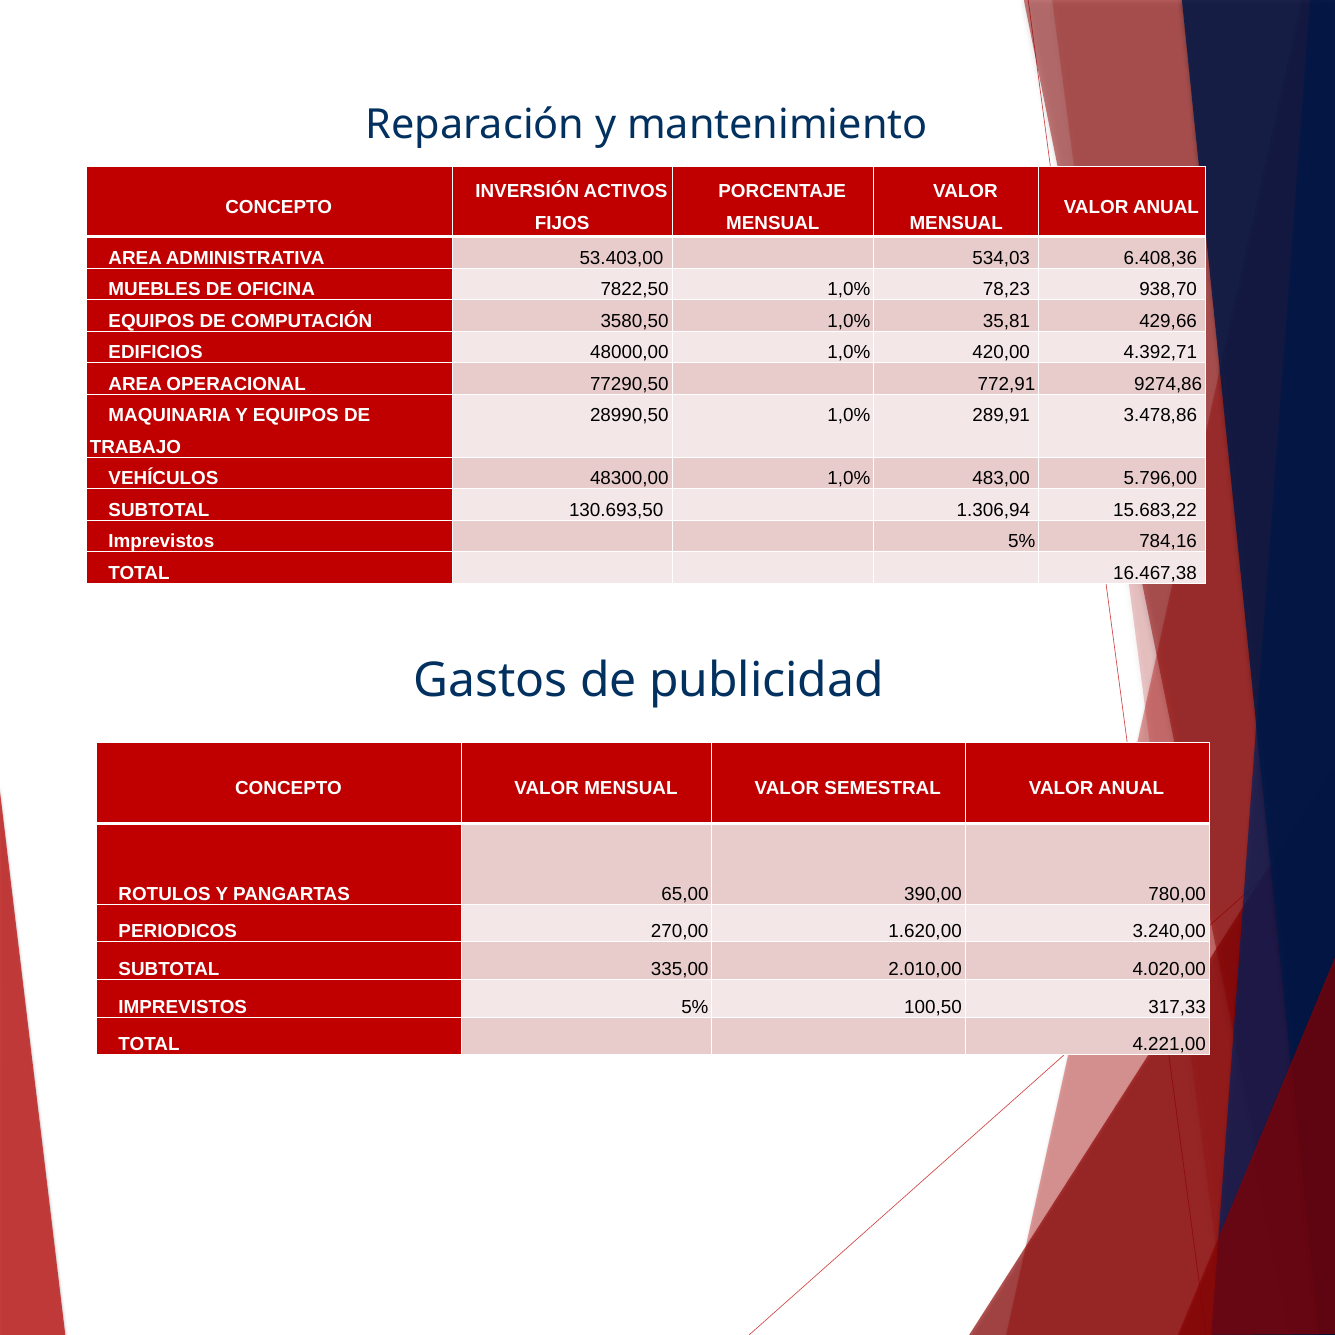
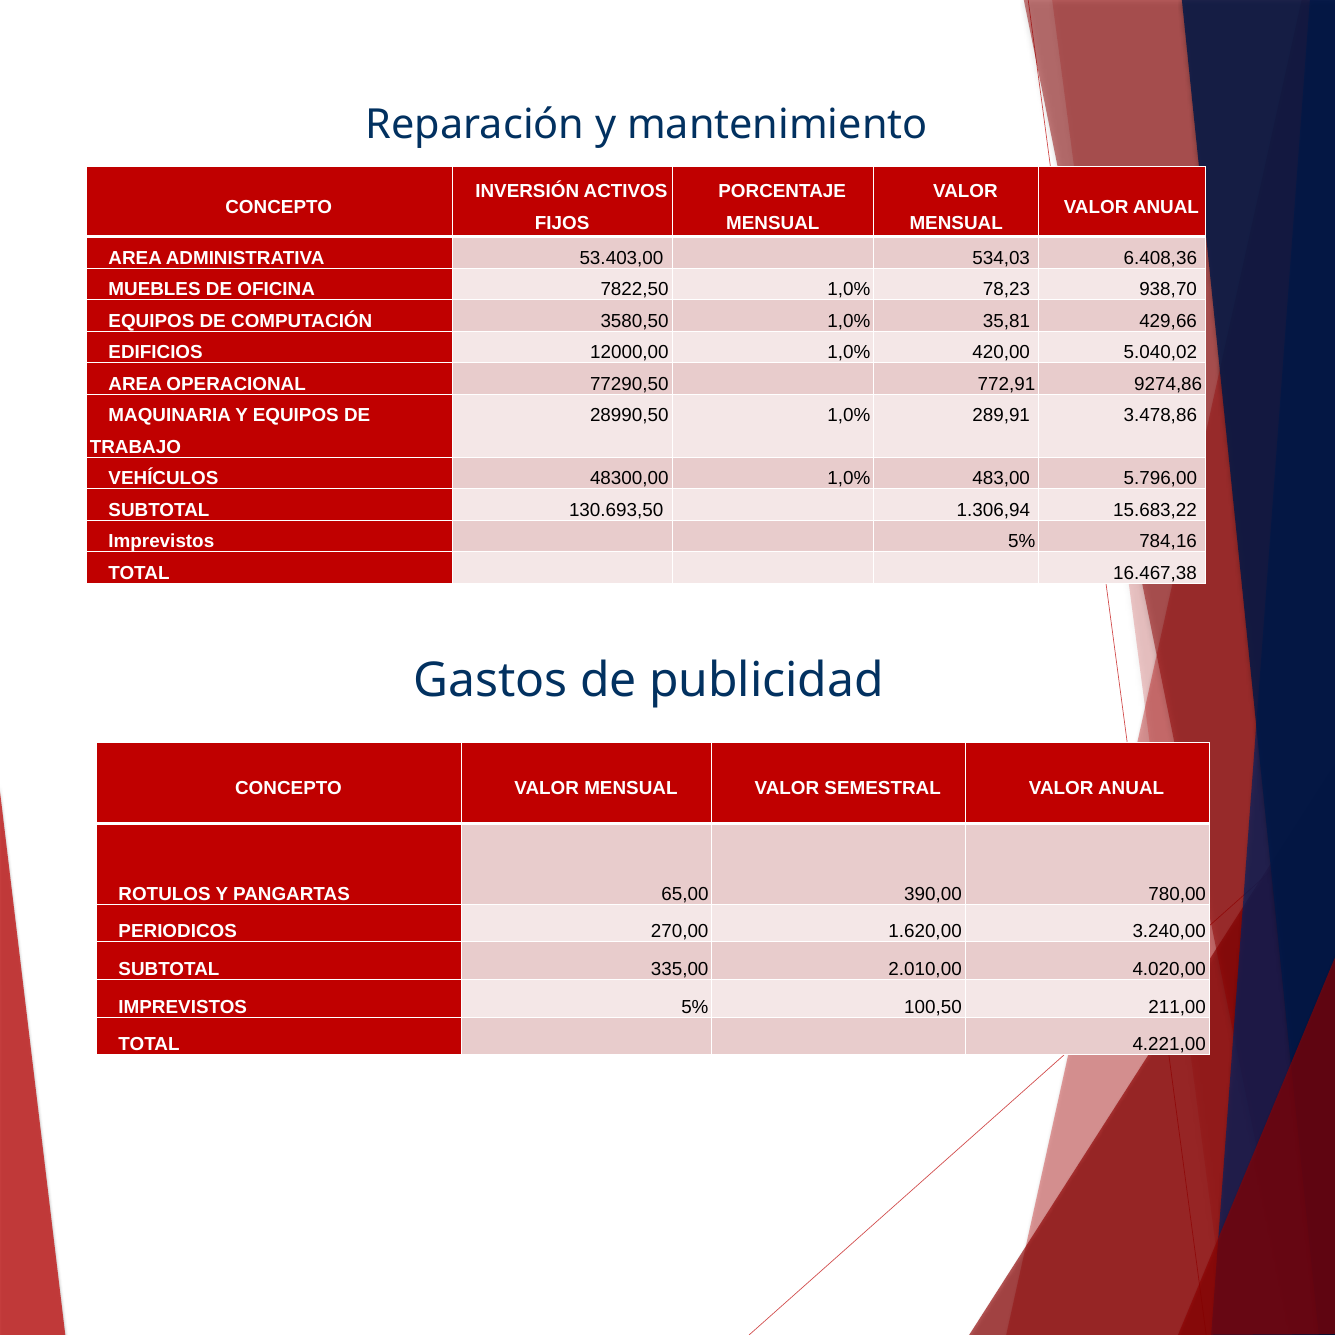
48000,00: 48000,00 -> 12000,00 (629, 353)
4.392,71: 4.392,71 -> 5.040,02 (1160, 353)
317,33: 317,33 -> 211,00 (1177, 1007)
